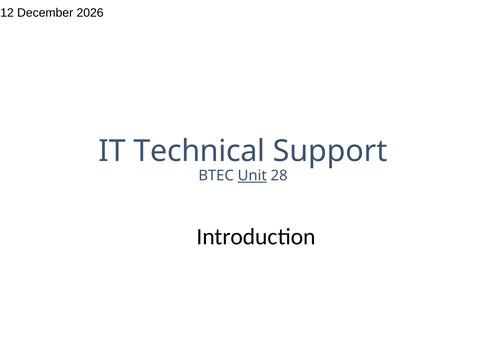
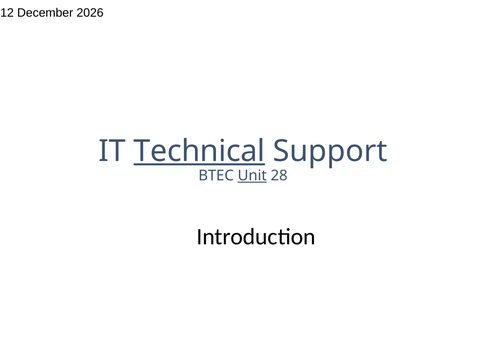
Technical underline: none -> present (199, 152)
